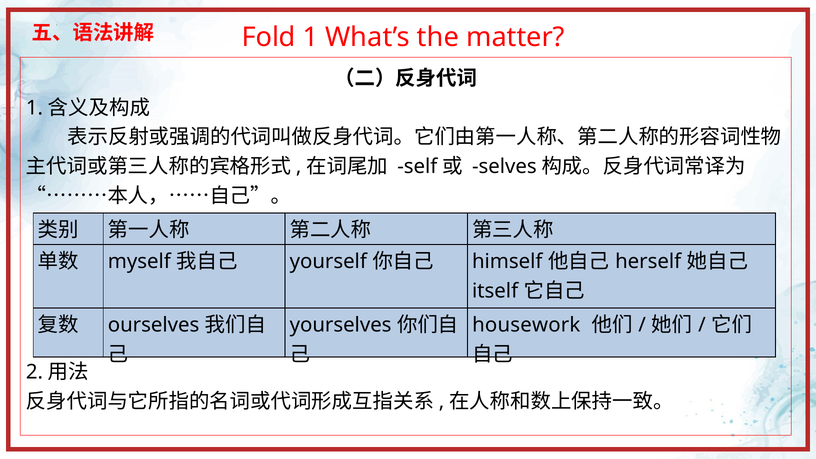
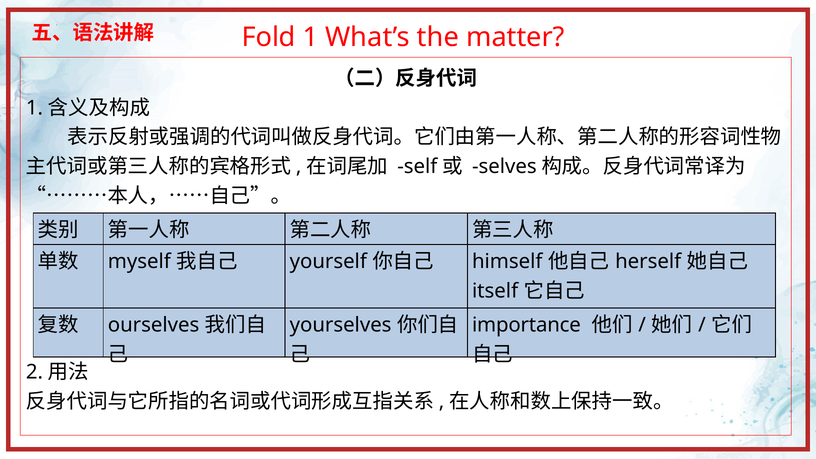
housework: housework -> importance (526, 325)
